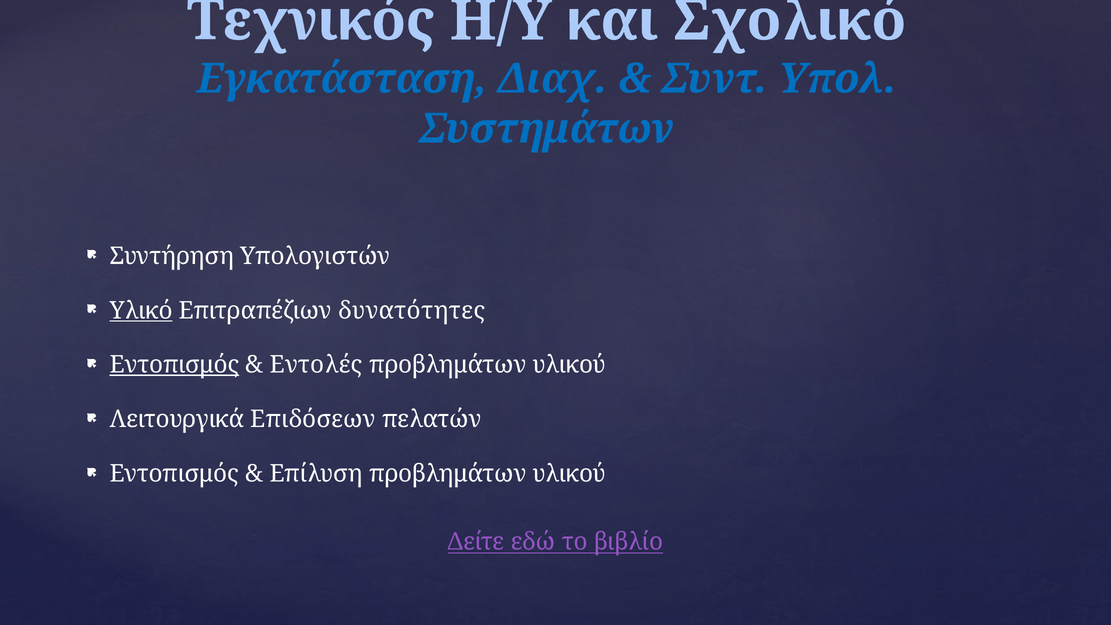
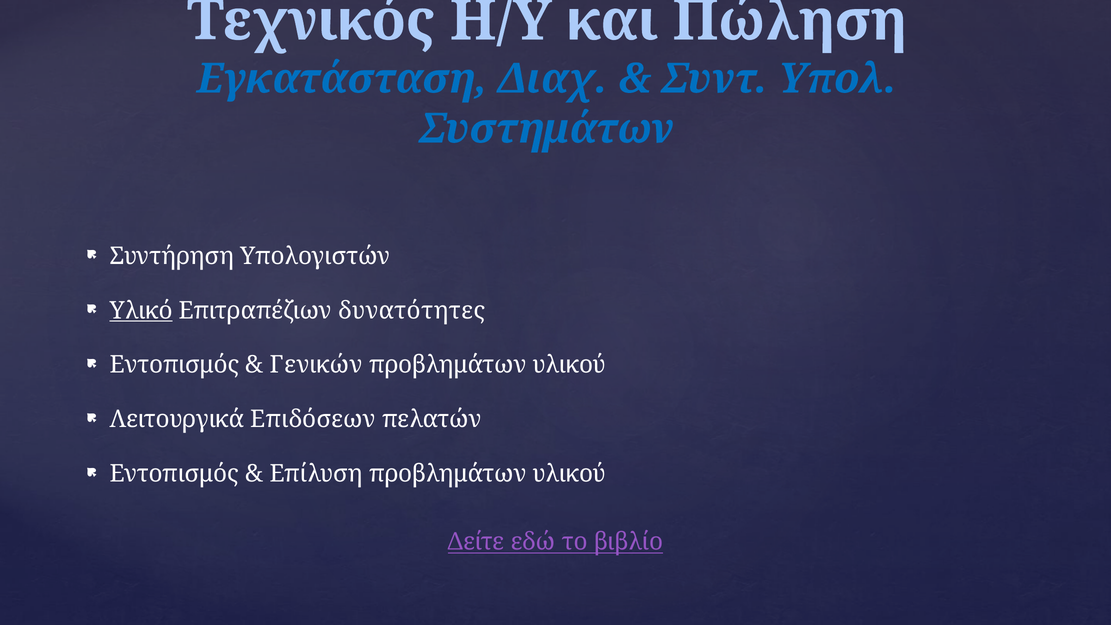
Σχολικό: Σχολικό -> Πώληση (790, 21)
Εντοπισμός underline: present -> none (175, 365)
Εντολές: Εντολές -> Γενικών (316, 365)
